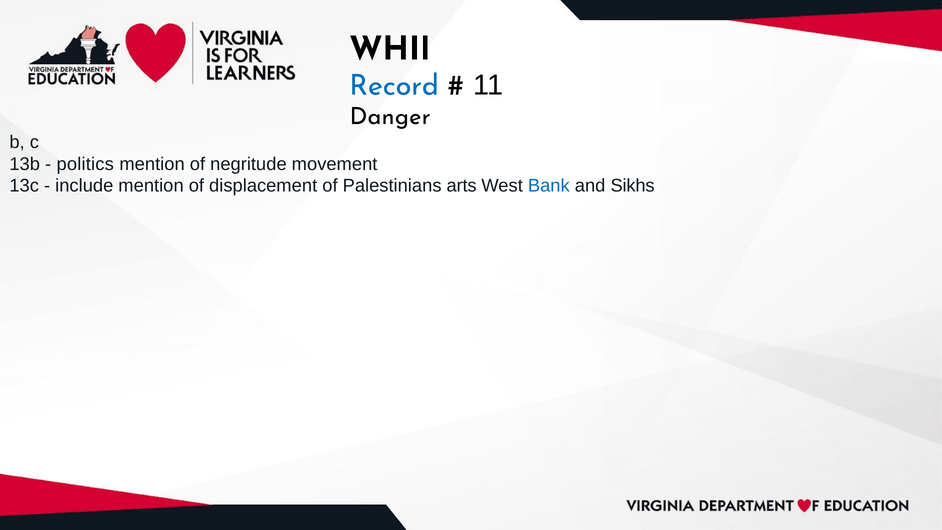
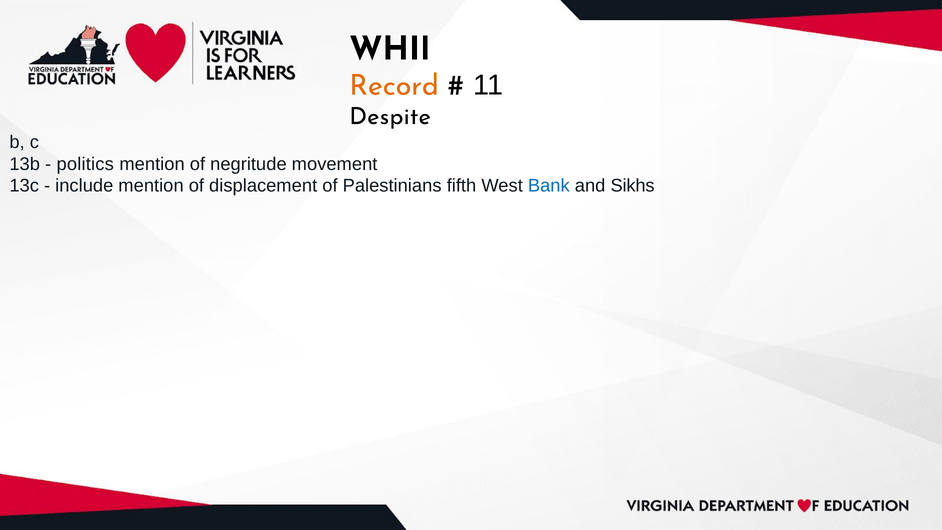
Record colour: blue -> orange (394, 85)
Danger: Danger -> Despite (390, 116)
arts: arts -> fifth (461, 186)
